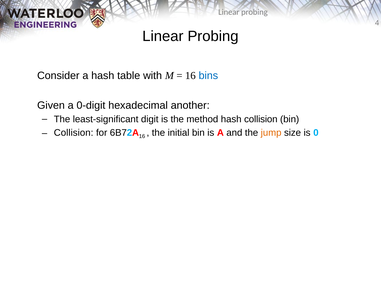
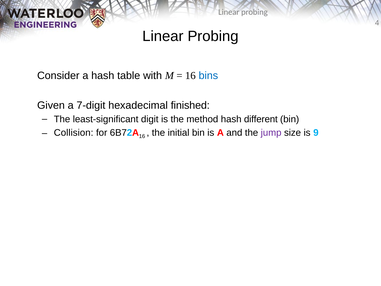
0-digit: 0-digit -> 7-digit (91, 105)
another: another -> finished (190, 105)
hash collision: collision -> different (261, 119)
jump colour: orange -> purple (271, 133)
0: 0 -> 9 (316, 133)
